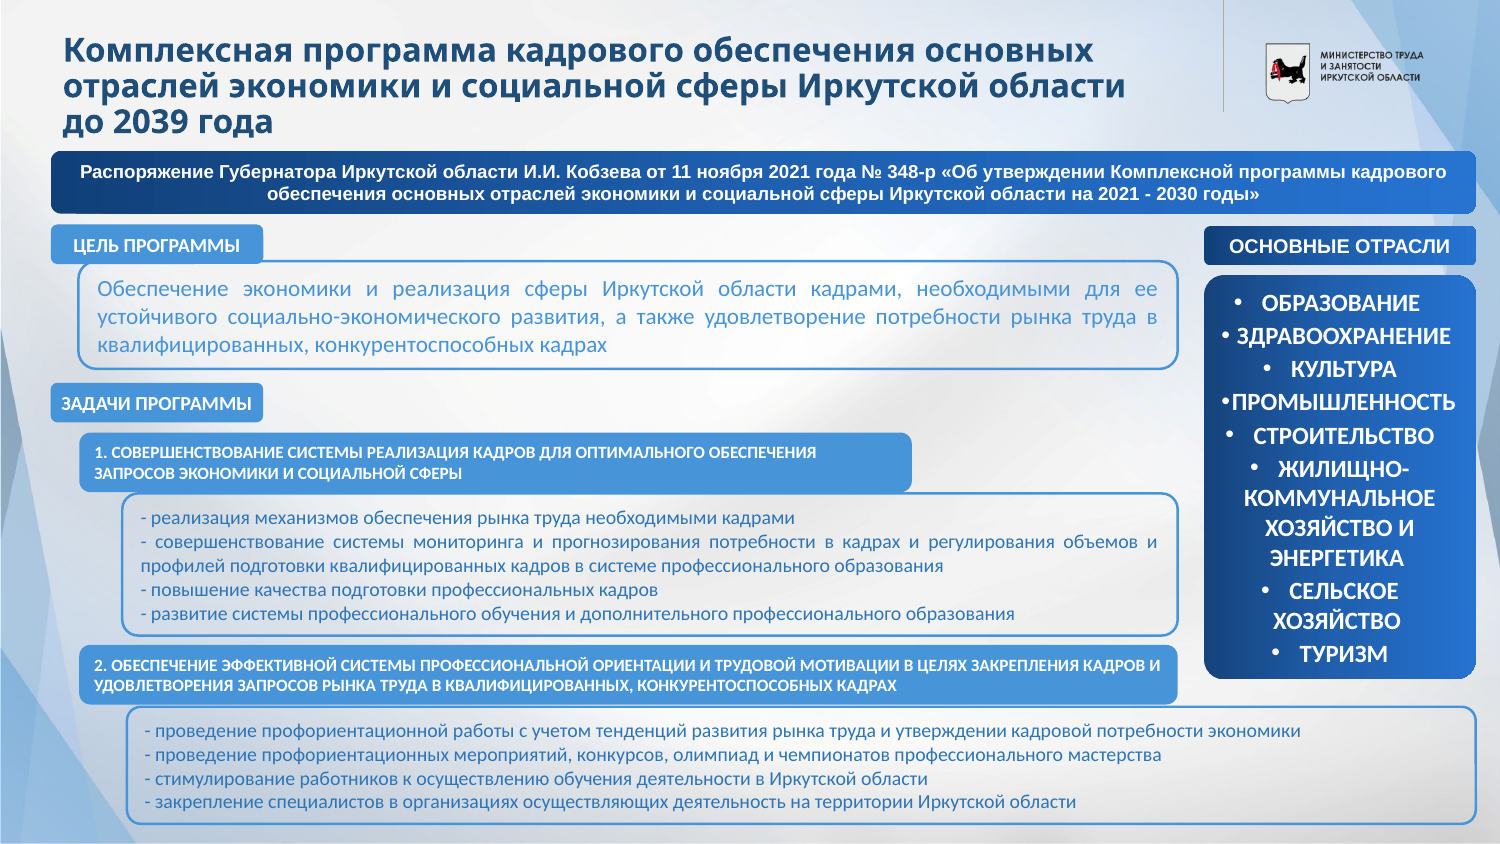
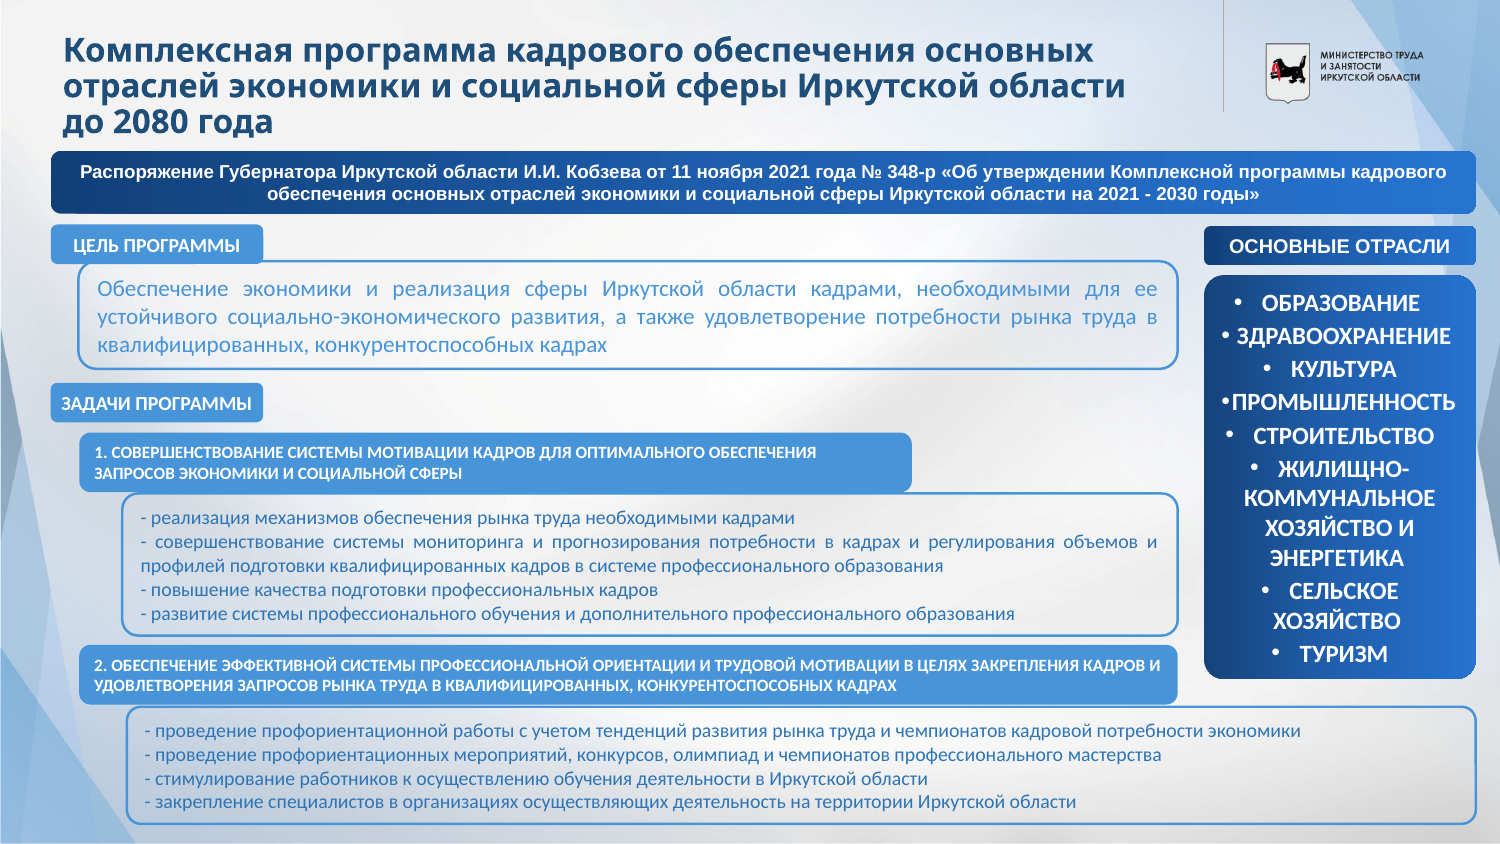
2039: 2039 -> 2080 (151, 122)
СИСТЕМЫ РЕАЛИЗАЦИЯ: РЕАЛИЗАЦИЯ -> МОТИВАЦИИ (418, 453)
труда и утверждении: утверждении -> чемпионатов (951, 731)
